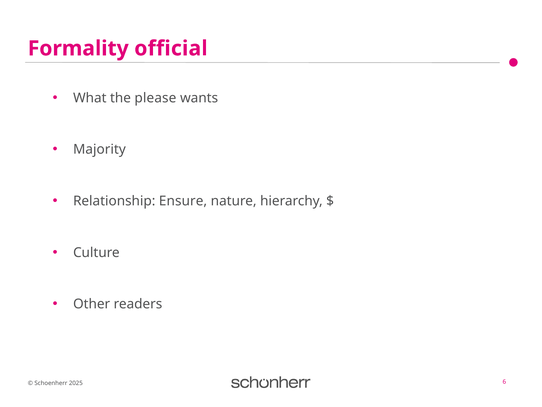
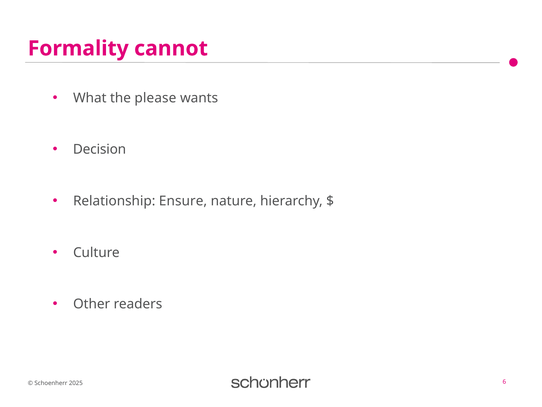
official: official -> cannot (171, 48)
Majority: Majority -> Decision (100, 149)
